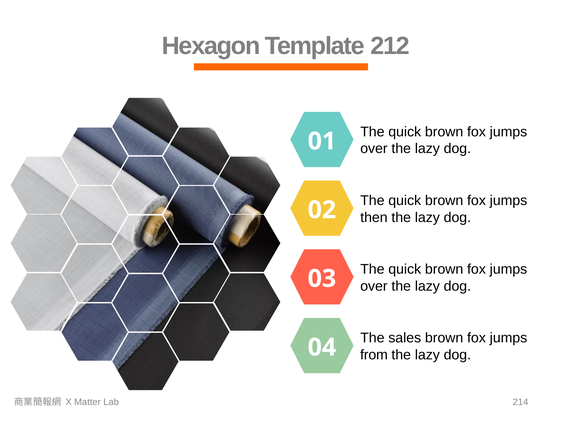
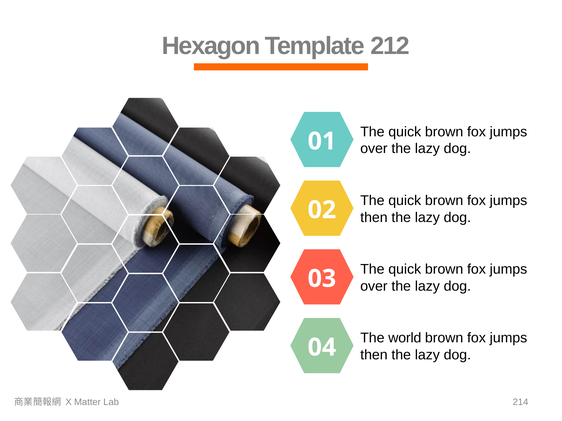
sales: sales -> world (405, 338)
from: from -> then (374, 355)
